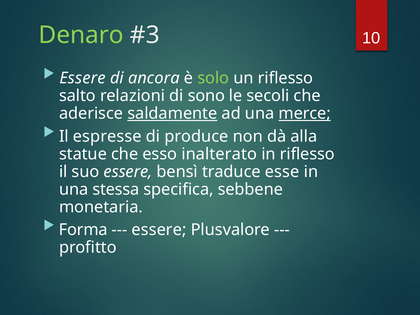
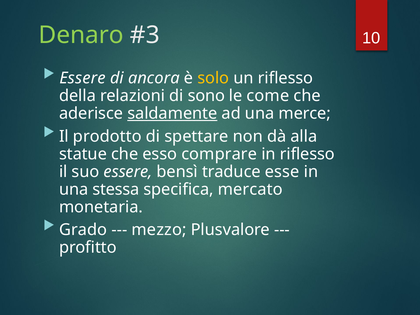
solo colour: light green -> yellow (213, 78)
salto: salto -> della (77, 96)
secoli: secoli -> come (268, 96)
merce underline: present -> none (305, 114)
espresse: espresse -> prodotto (107, 136)
produce: produce -> spettare (196, 136)
inalterato: inalterato -> comprare (219, 154)
sebbene: sebbene -> mercato (250, 189)
Forma: Forma -> Grado (83, 230)
essere: essere -> mezzo (159, 230)
